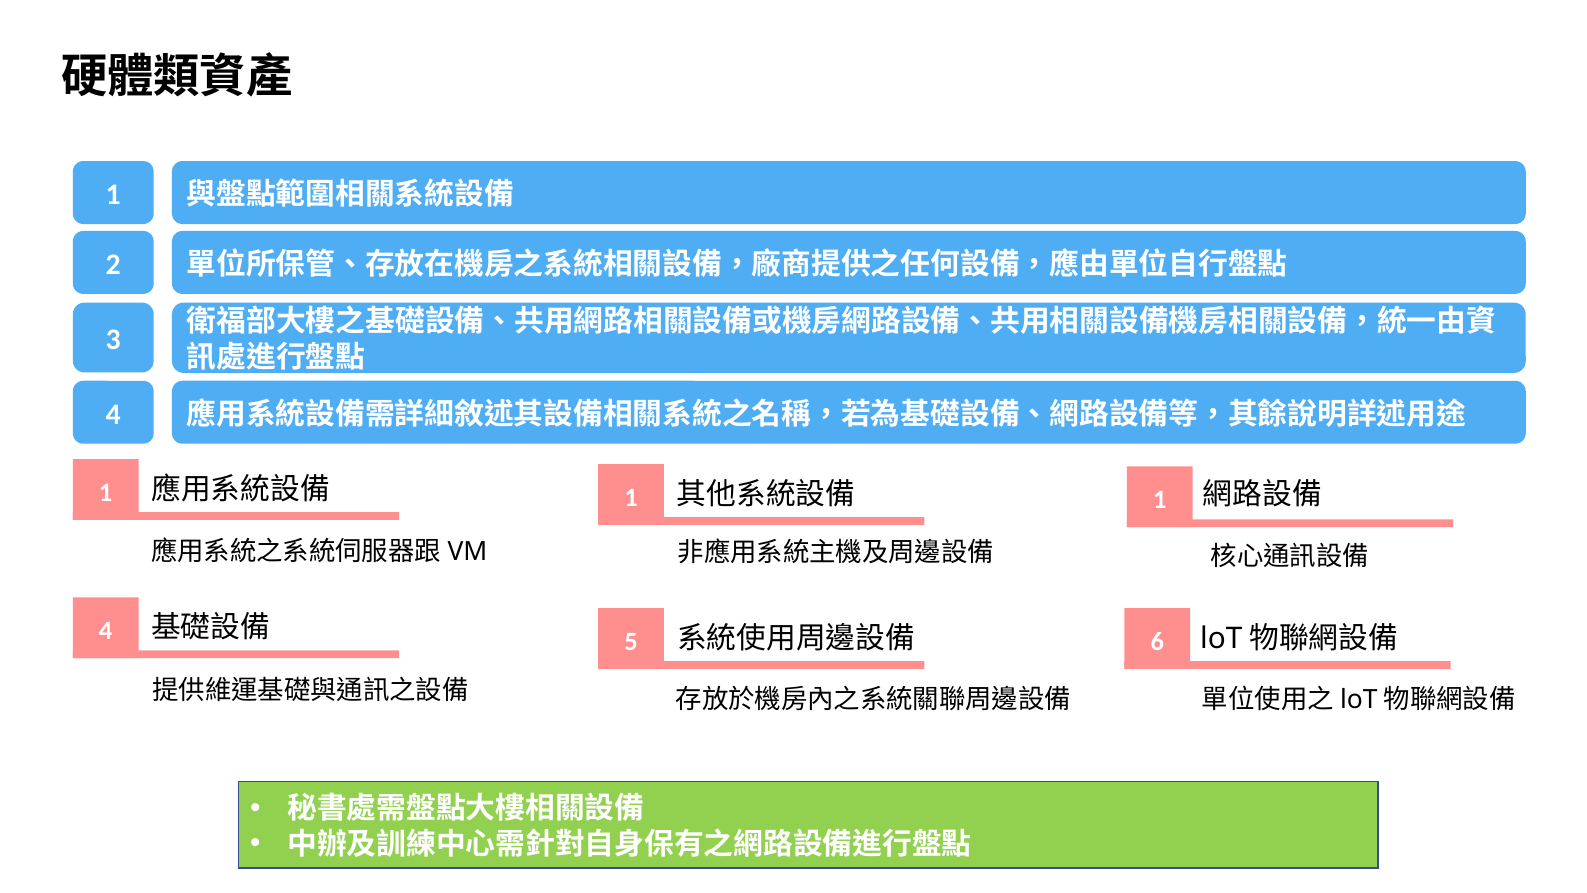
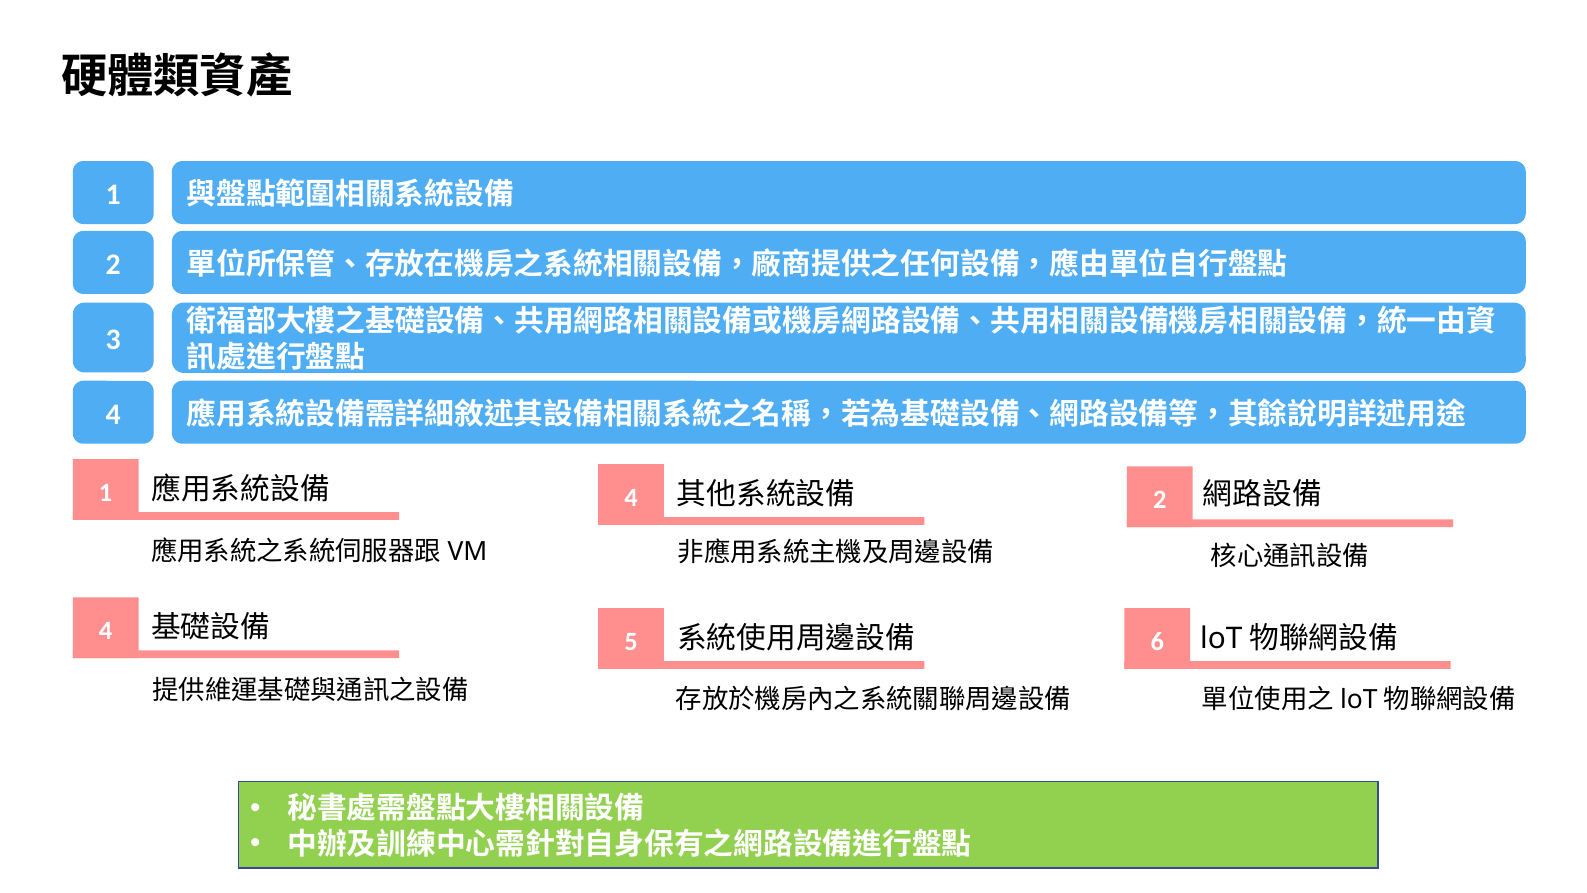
1: 1 -> 4 (631, 497)
1: 1 -> 2 (1160, 499)
